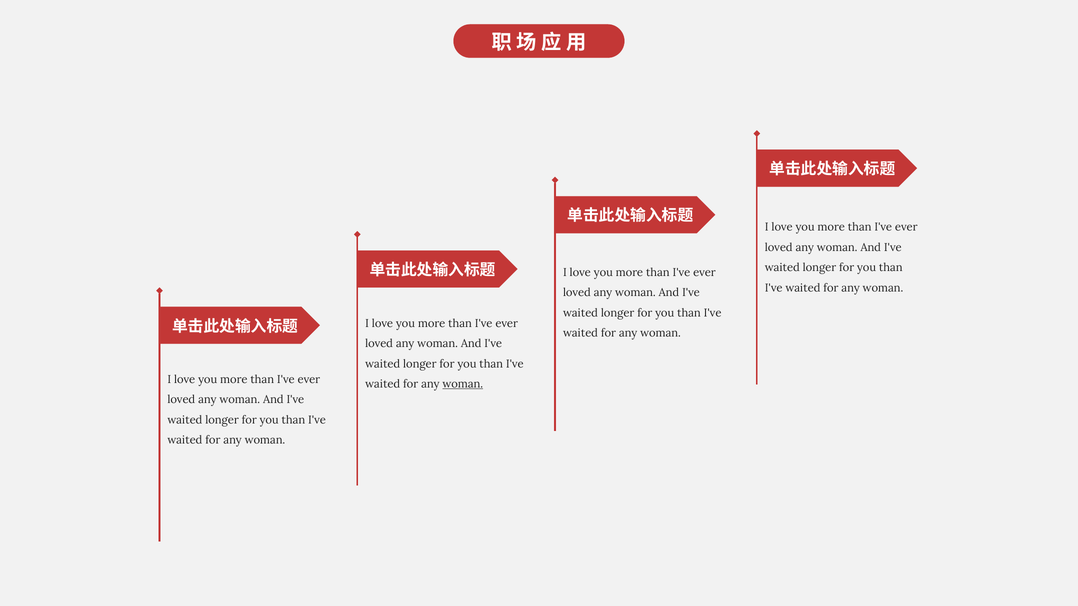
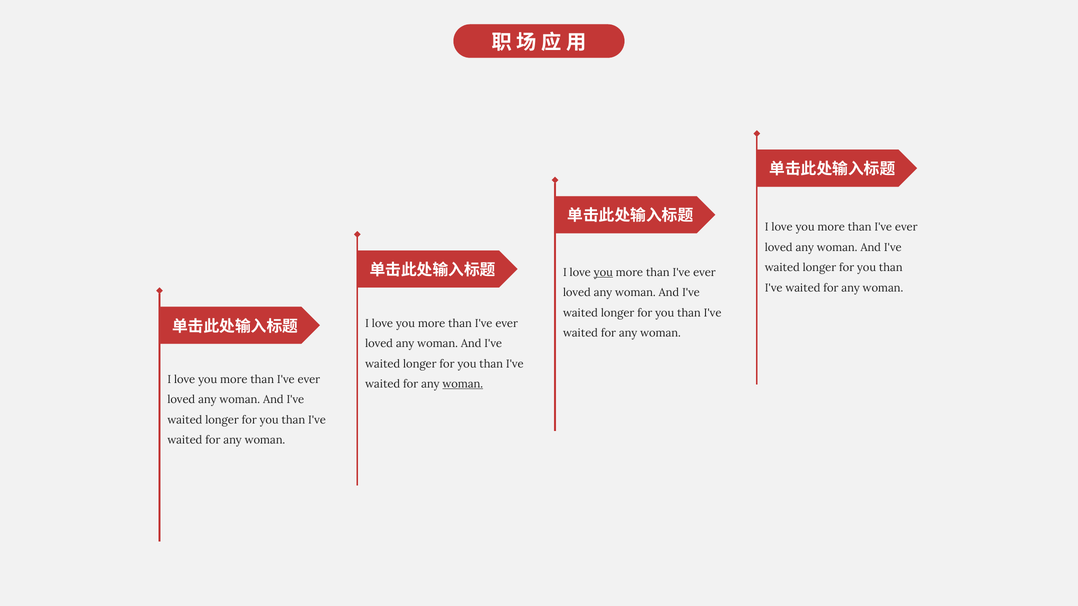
you underline: none -> present (603, 273)
